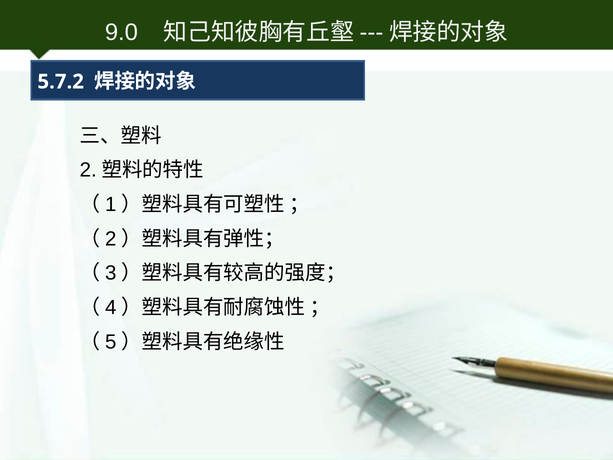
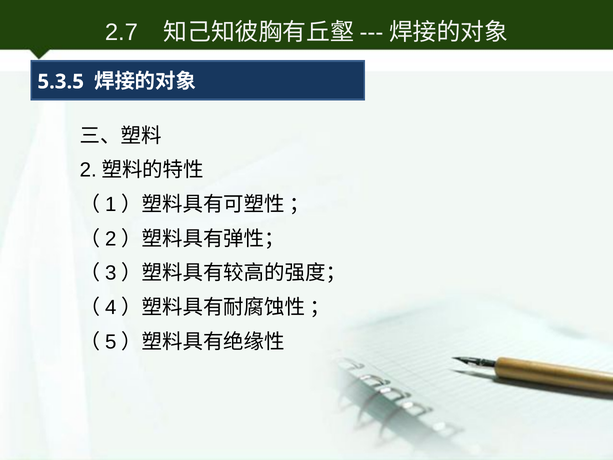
9.0: 9.0 -> 2.7 (121, 33)
5.7.2: 5.7.2 -> 5.3.5 (61, 82)
